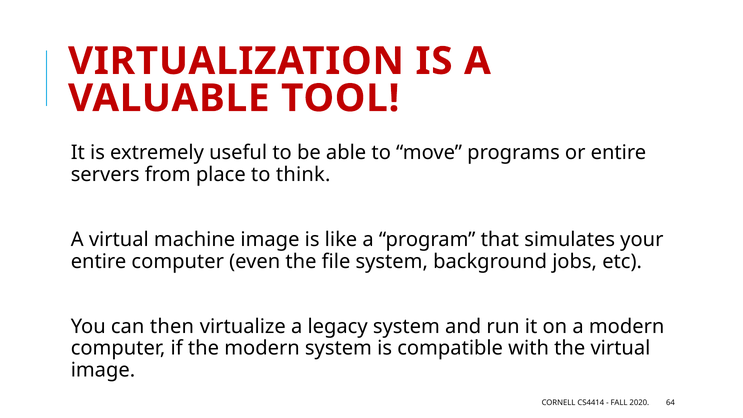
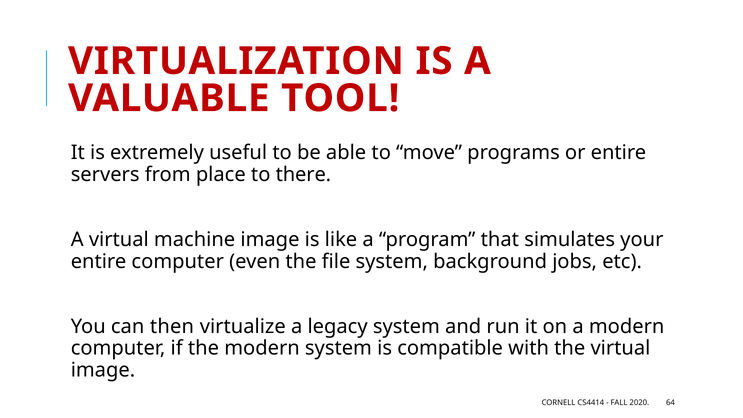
think: think -> there (303, 175)
